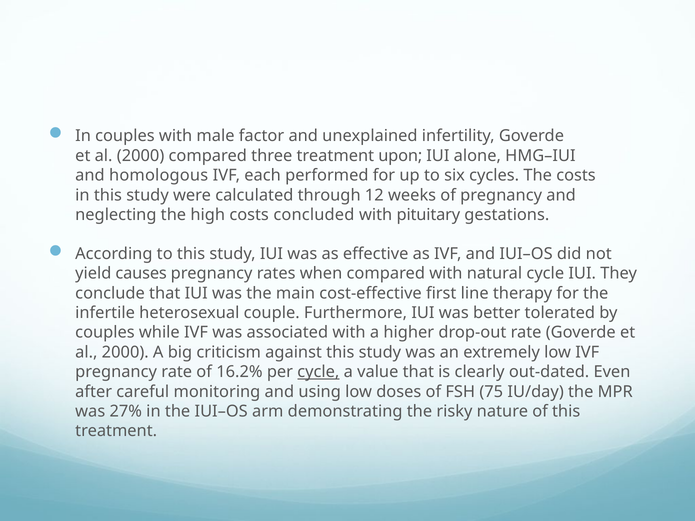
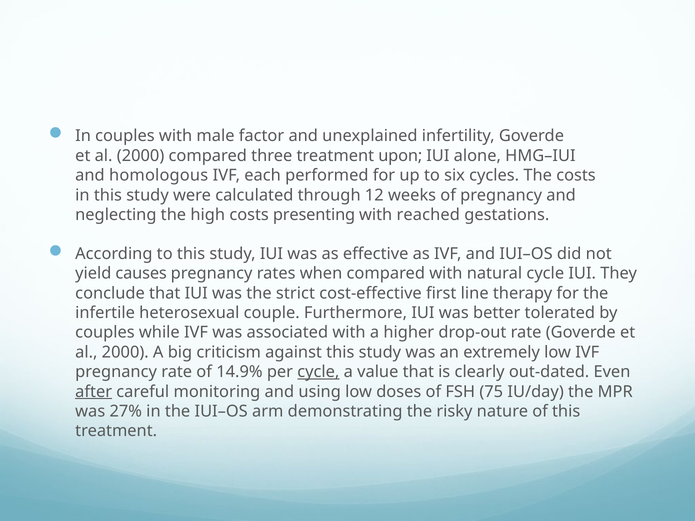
concluded: concluded -> presenting (314, 215)
pituitary: pituitary -> reached (428, 215)
main: main -> strict (295, 293)
16.2%: 16.2% -> 14.9% (239, 372)
after underline: none -> present (94, 392)
